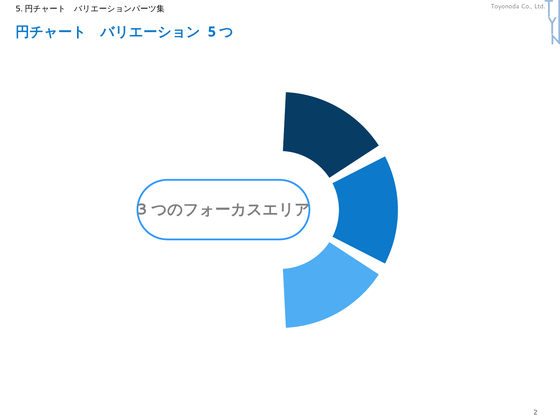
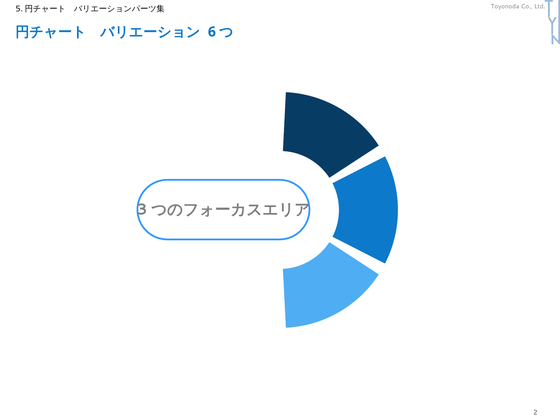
5: 5 -> 6 (212, 32)
